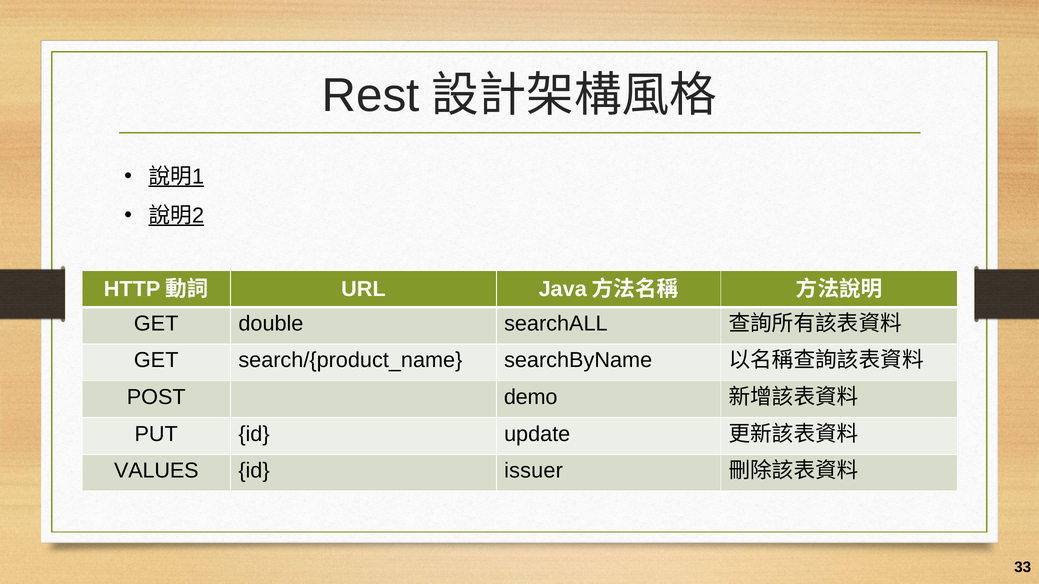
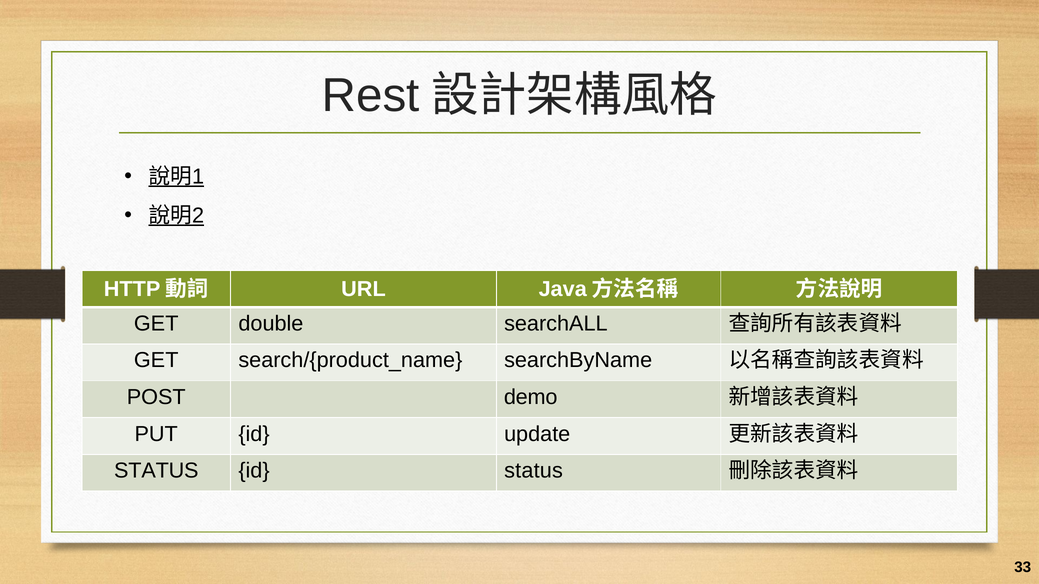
VALUES: VALUES -> STATUS (156, 471)
id issuer: issuer -> status (534, 471)
